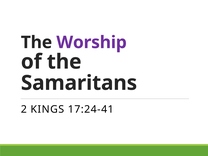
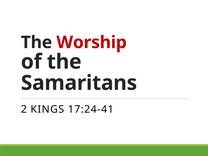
Worship colour: purple -> red (92, 42)
